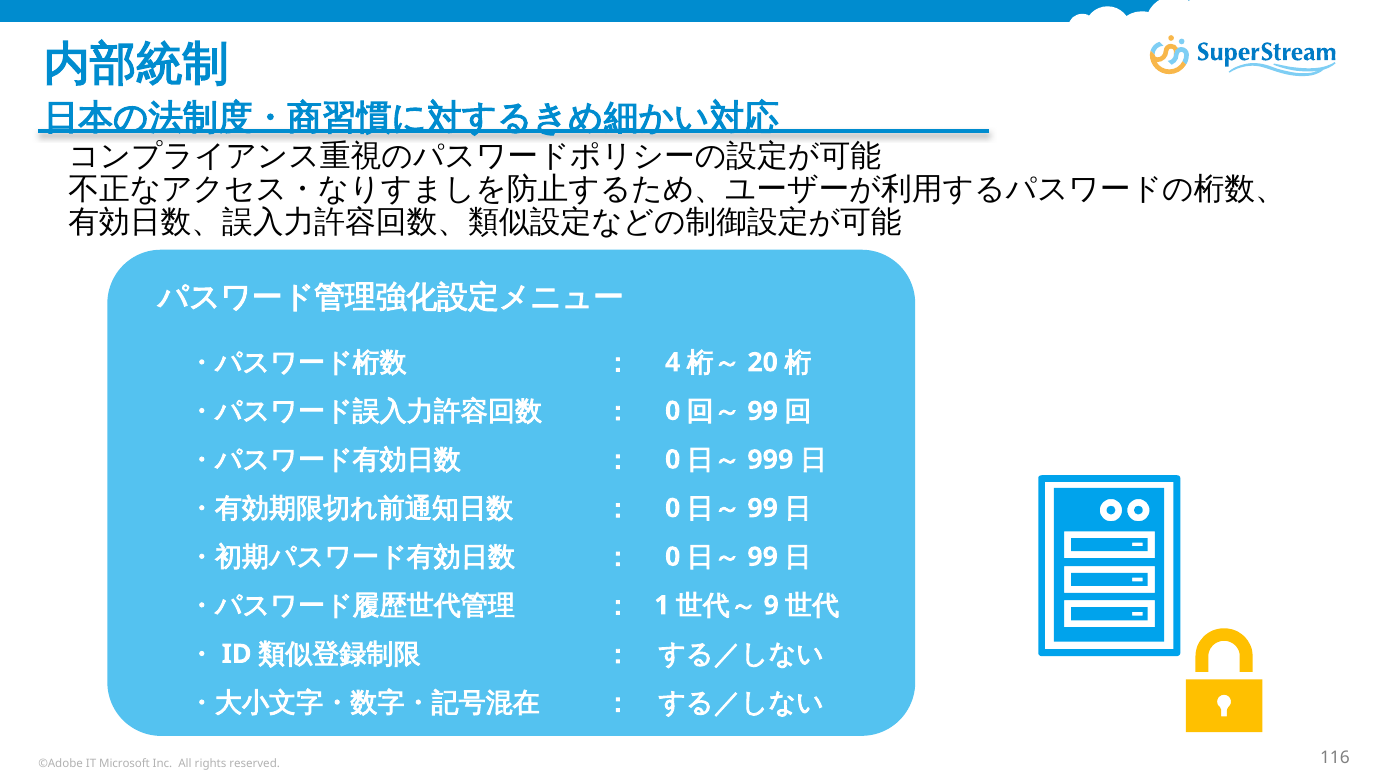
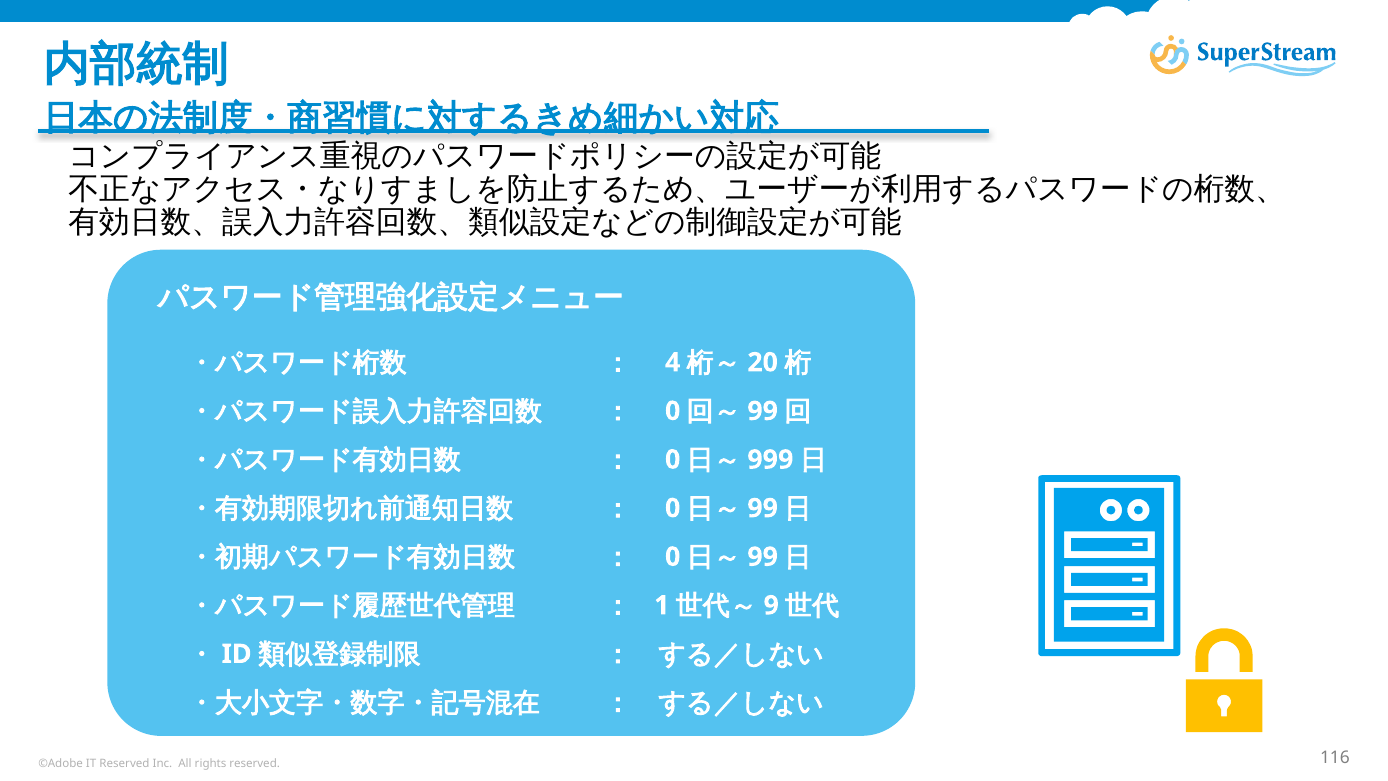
IT Microsoft: Microsoft -> Reserved (124, 763)
